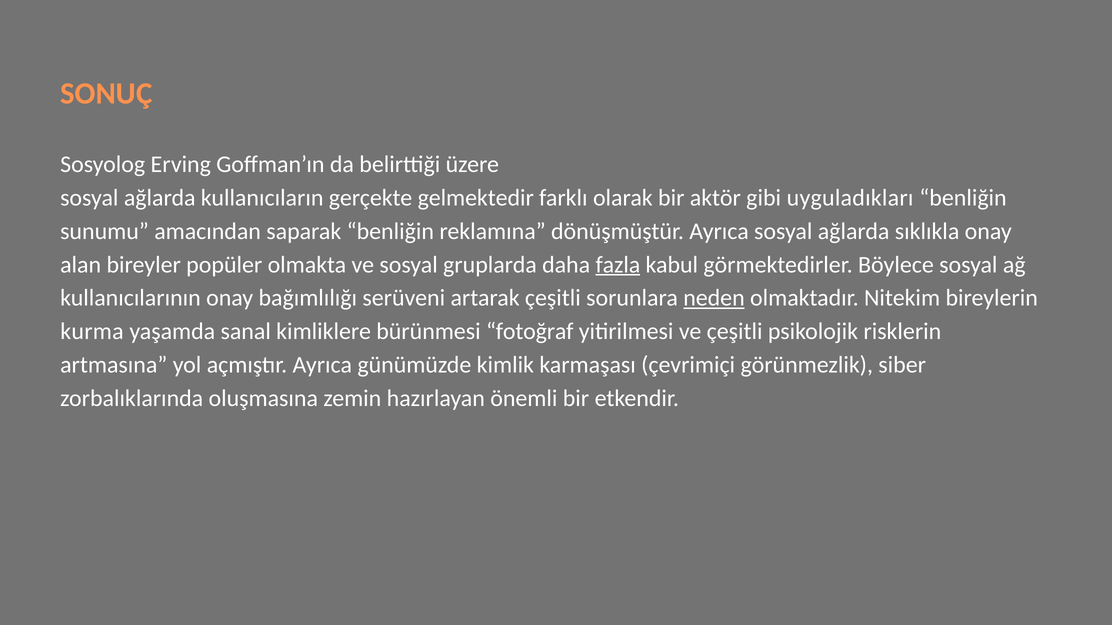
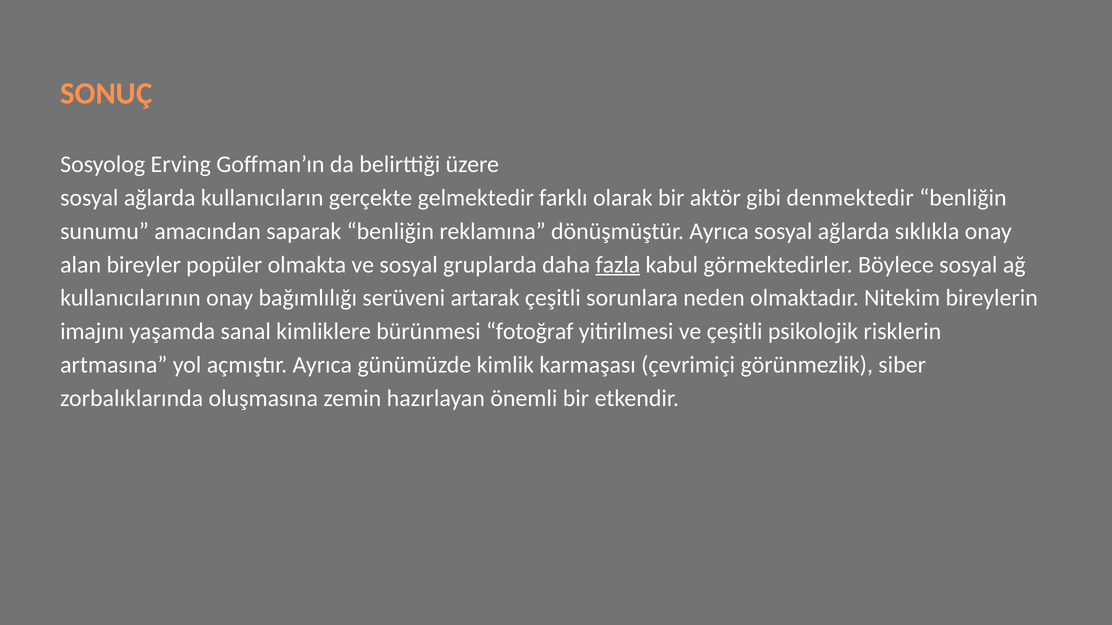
uyguladıkları: uyguladıkları -> denmektedir (850, 198)
neden underline: present -> none (714, 298)
kurma: kurma -> imajını (92, 332)
